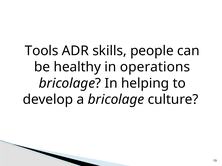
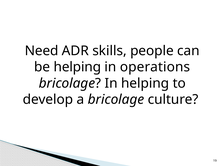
Tools: Tools -> Need (42, 51)
be healthy: healthy -> helping (77, 67)
